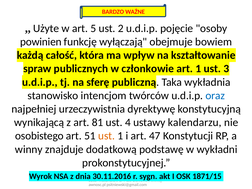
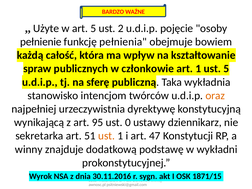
powinien: powinien -> pełnienie (41, 42)
wyłączają: wyłączają -> pełnienia (123, 42)
ust 3: 3 -> 5 (226, 69)
oraz colour: blue -> orange (215, 96)
81: 81 -> 95 (98, 122)
4: 4 -> 0 (128, 122)
kalendarzu: kalendarzu -> dziennikarz (195, 122)
osobistego: osobistego -> sekretarka (39, 136)
